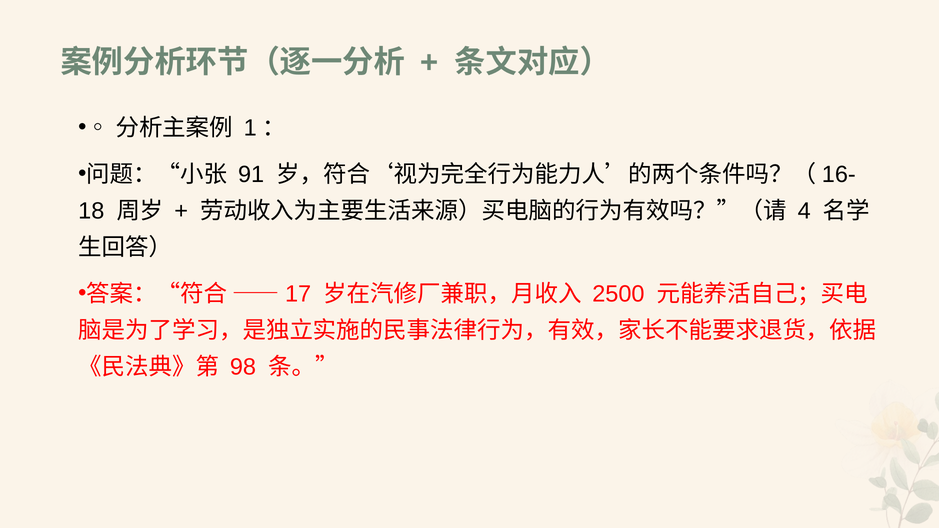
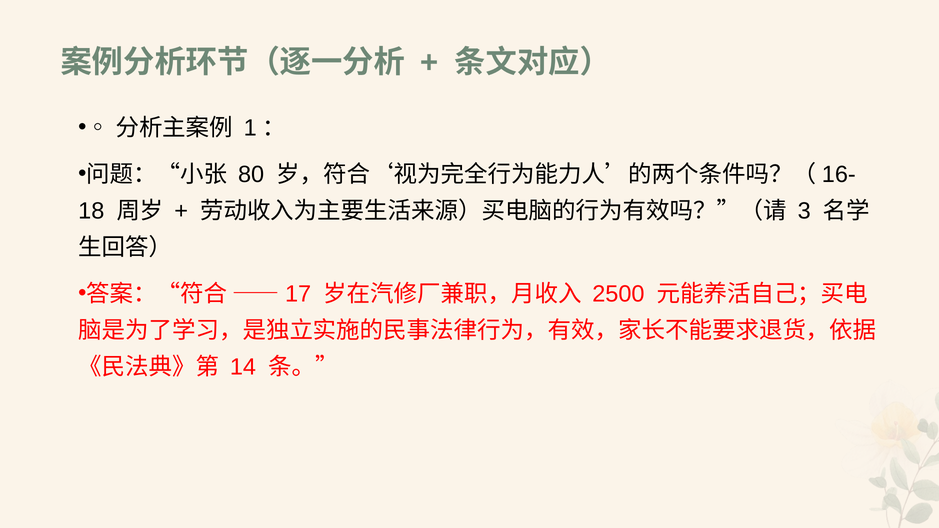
91: 91 -> 80 (251, 174)
4: 4 -> 3 (804, 211)
98: 98 -> 14 (243, 367)
